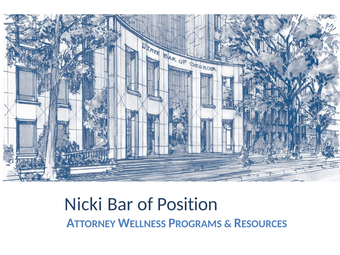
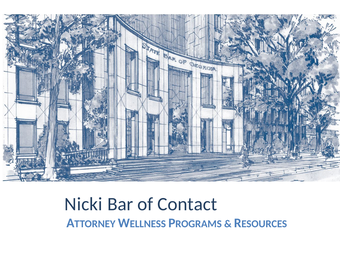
Position: Position -> Contact (187, 204)
